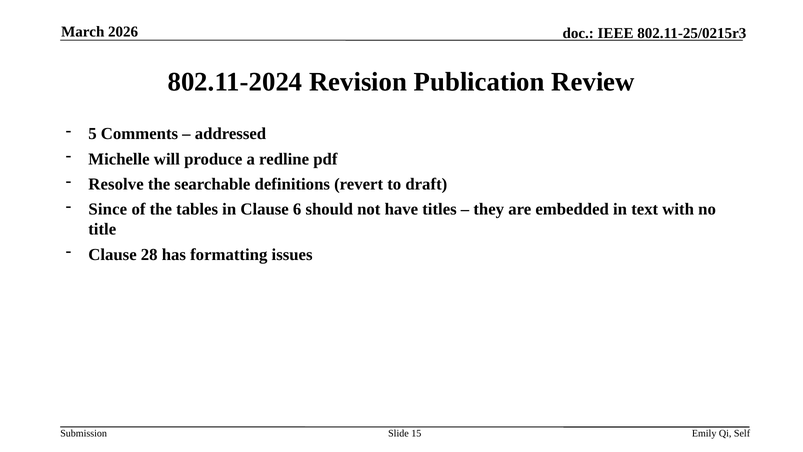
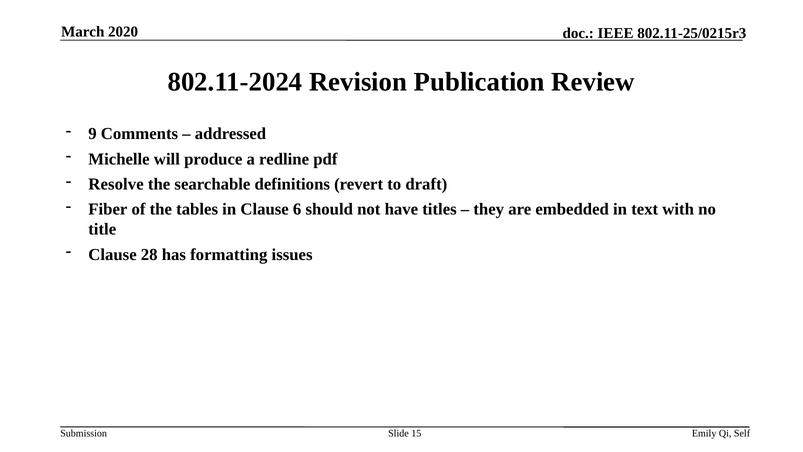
2026: 2026 -> 2020 (123, 32)
5: 5 -> 9 (93, 134)
Since: Since -> Fiber (108, 209)
